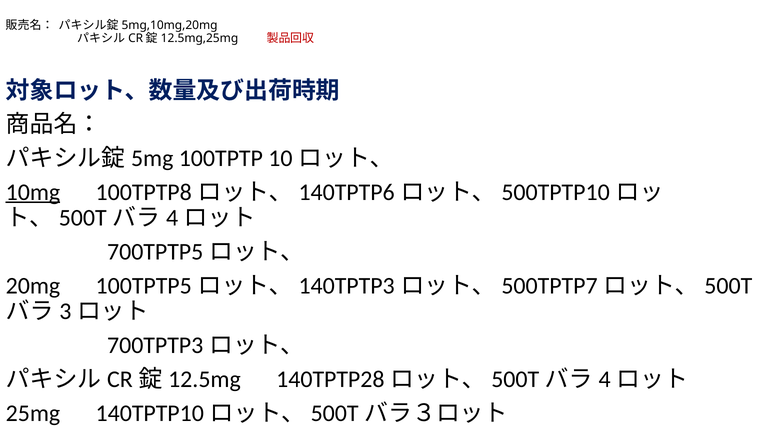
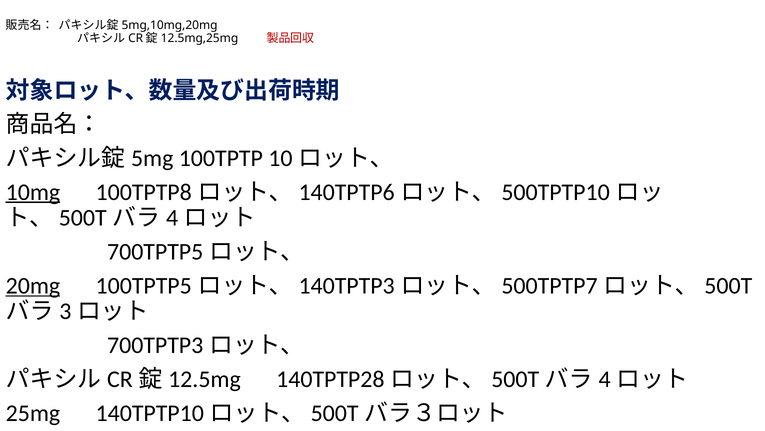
20mg underline: none -> present (33, 285)
